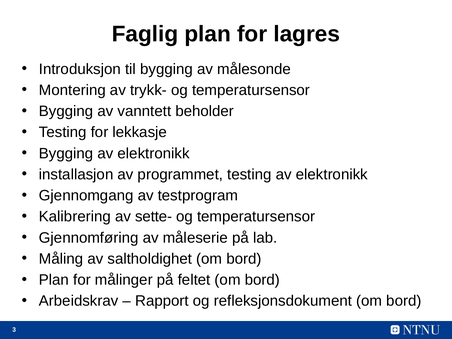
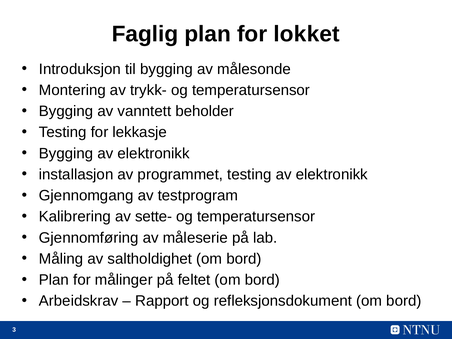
lagres: lagres -> lokket (307, 34)
